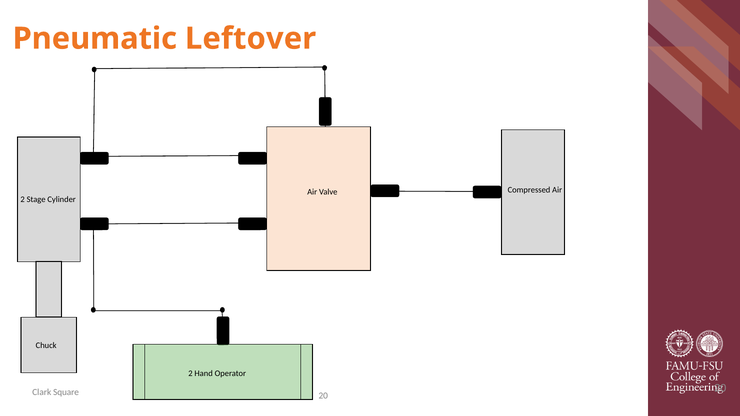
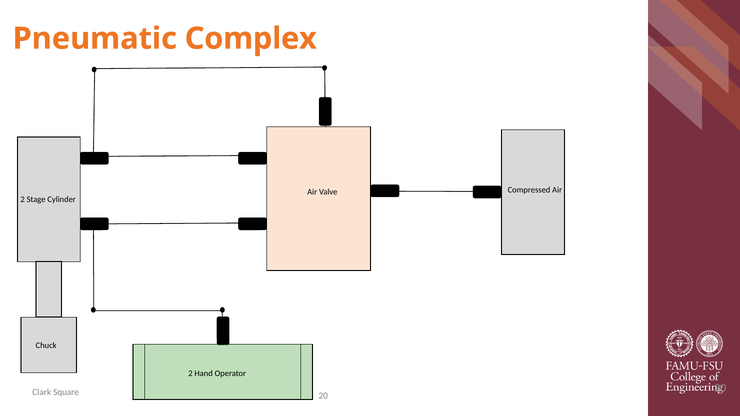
Leftover: Leftover -> Complex (251, 39)
